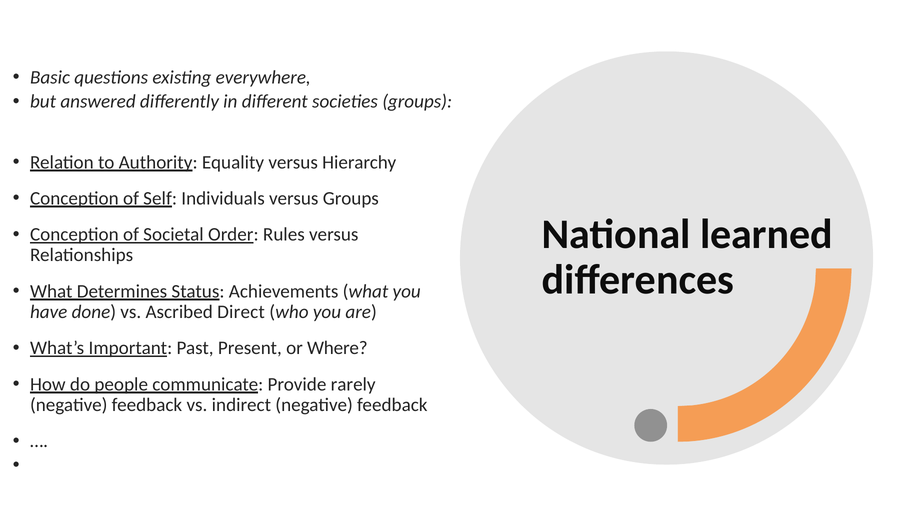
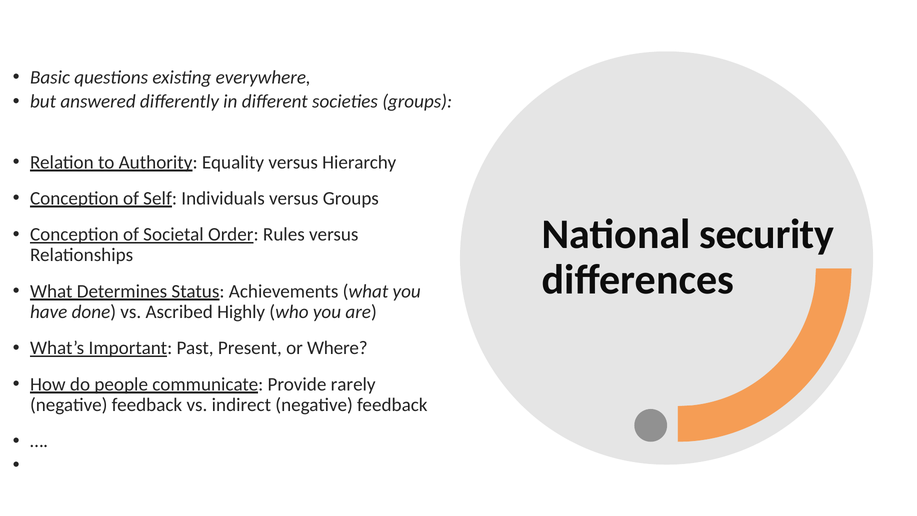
learned: learned -> security (767, 234)
Direct: Direct -> Highly (241, 312)
